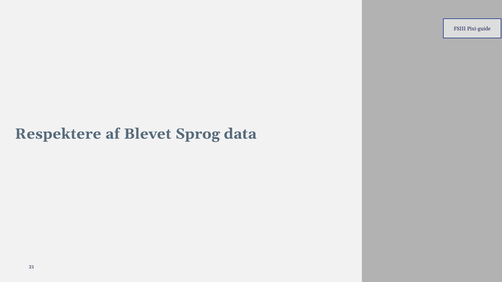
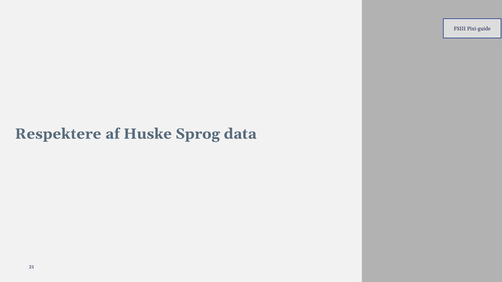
Blevet: Blevet -> Huske (148, 134)
